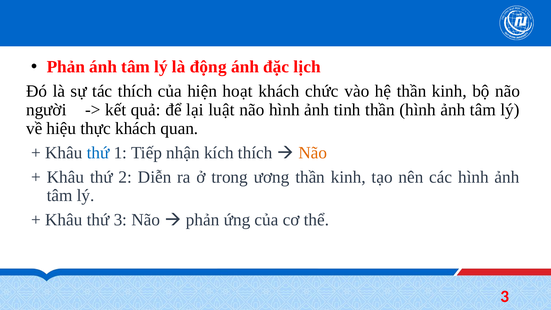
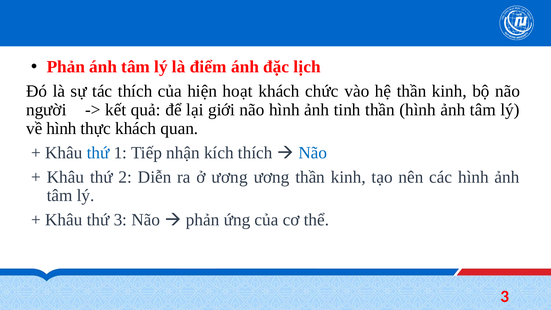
động: động -> điểm (208, 67)
luật: luật -> giới (222, 110)
về hiệu: hiệu -> hình (61, 128)
Não colour: orange -> blue (313, 153)
ở trong: trong -> ương (230, 177)
